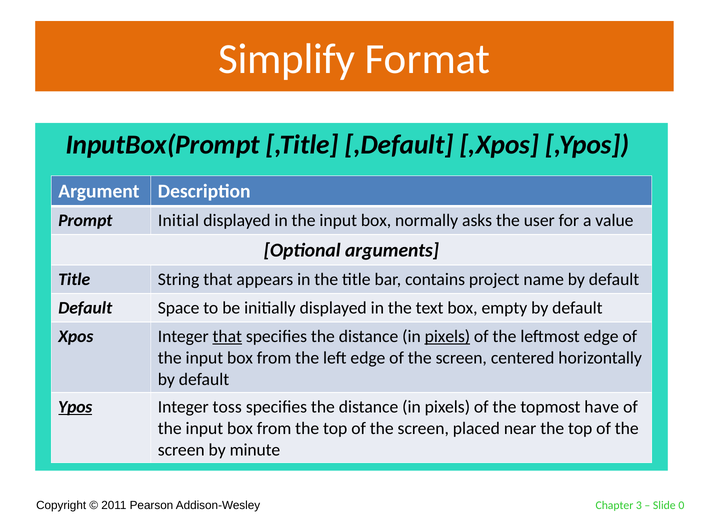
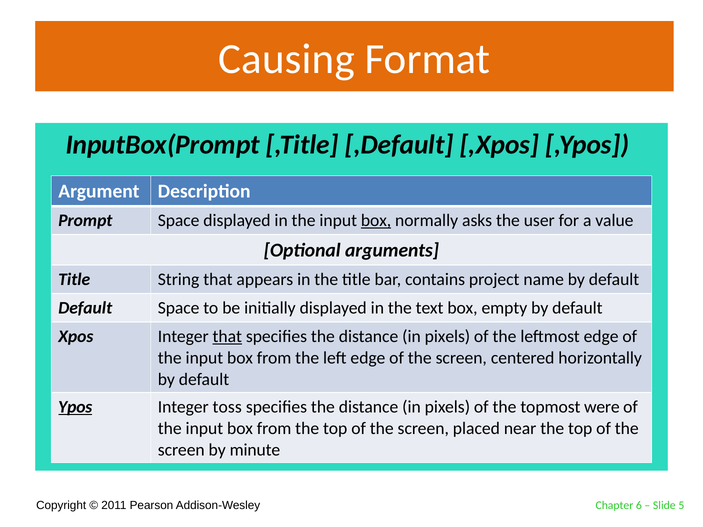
Simplify: Simplify -> Causing (286, 59)
Prompt Initial: Initial -> Space (179, 221)
box underline: none -> present (376, 221)
pixels underline: present -> none (447, 337)
have: have -> were (602, 407)
3: 3 -> 6 (639, 506)
0: 0 -> 5 (681, 506)
